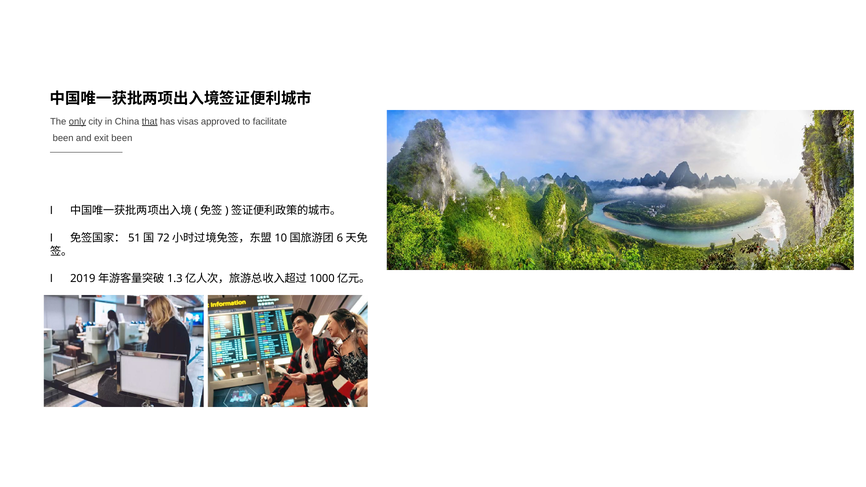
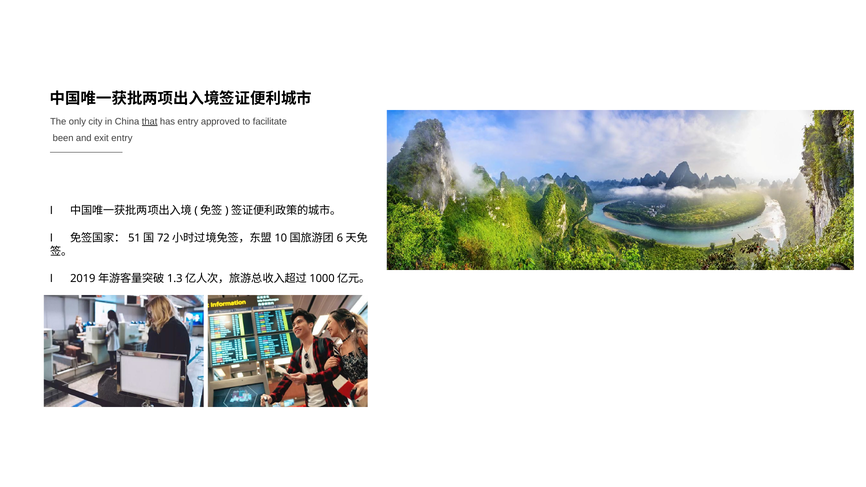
only underline: present -> none (77, 122)
has visas: visas -> entry (188, 122)
exit been: been -> entry (122, 138)
